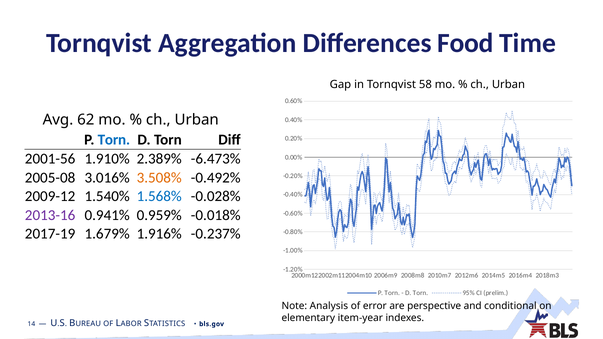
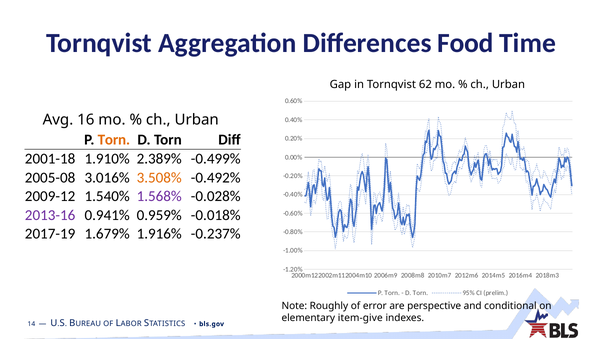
58: 58 -> 62 (425, 84)
62: 62 -> 16 (86, 120)
Torn colour: blue -> orange (114, 140)
2001-56: 2001-56 -> 2001-18 (50, 159)
-6.473%: -6.473% -> -0.499% (216, 159)
1.568% colour: blue -> purple (159, 196)
Analysis: Analysis -> Roughly (329, 306)
item-year: item-year -> item-give (360, 318)
